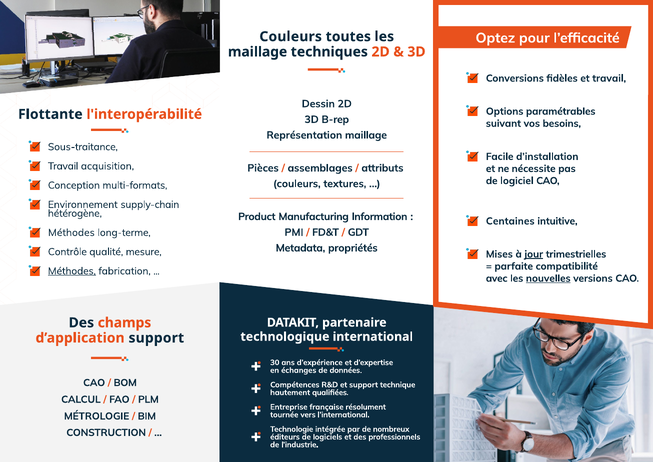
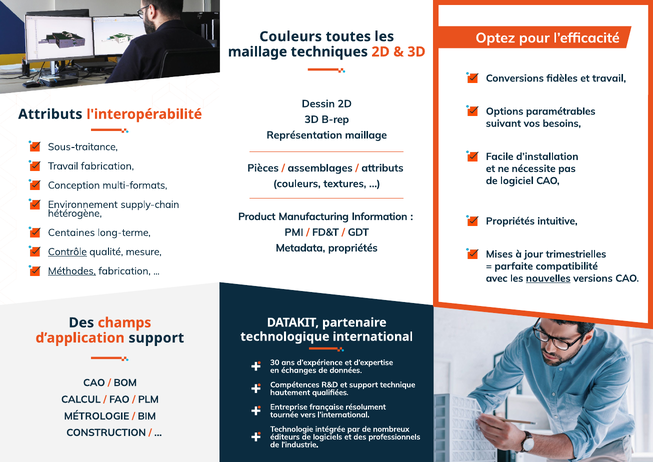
Flottante: Flottante -> Attributs (50, 114)
Travail acquisition: acquisition -> fabrication (107, 166)
Centaines: Centaines -> Propriétés (510, 221)
Méthodes: Méthodes -> Centaines (71, 233)
Contrôle underline: none -> present (67, 252)
jour underline: present -> none (534, 254)
